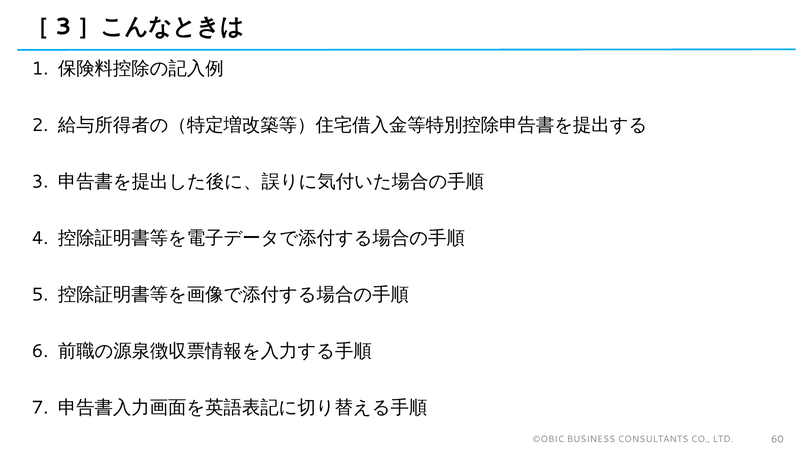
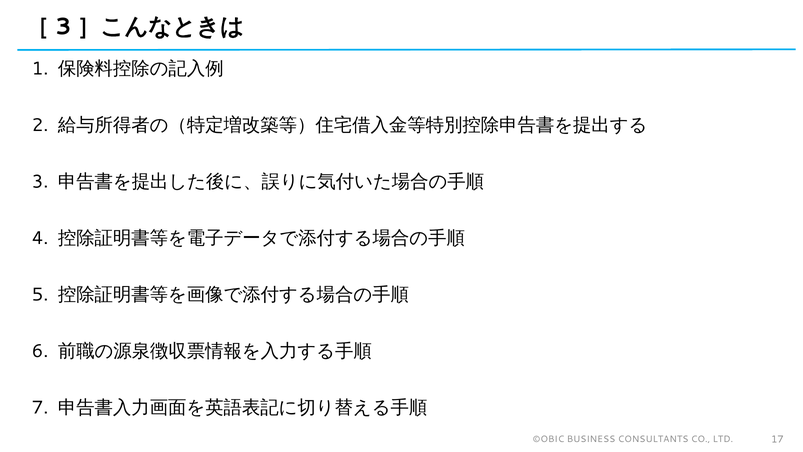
60: 60 -> 17 (777, 439)
